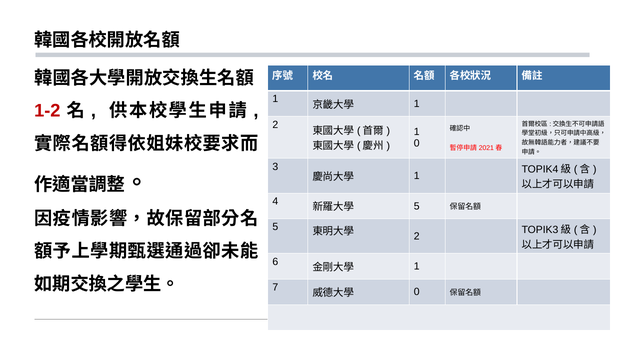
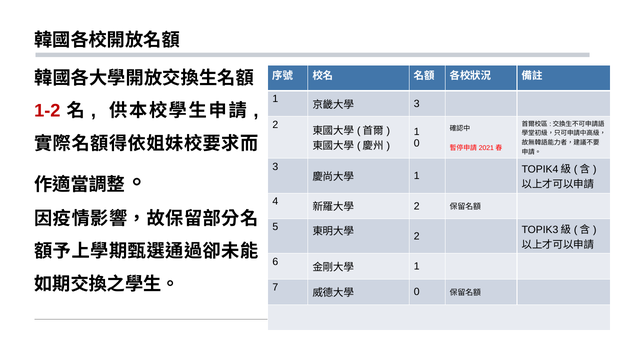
1: 1 -> 3 (417, 104)
5: 5 -> 2 (417, 206)
